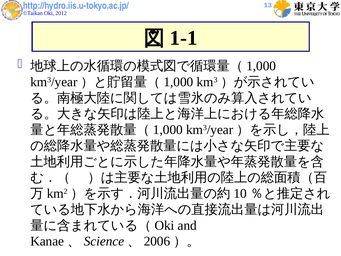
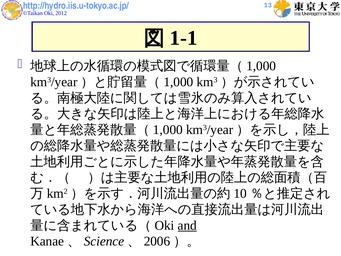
and underline: none -> present (187, 225)
